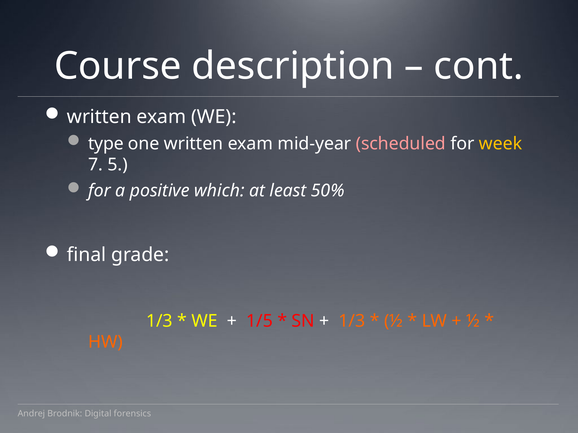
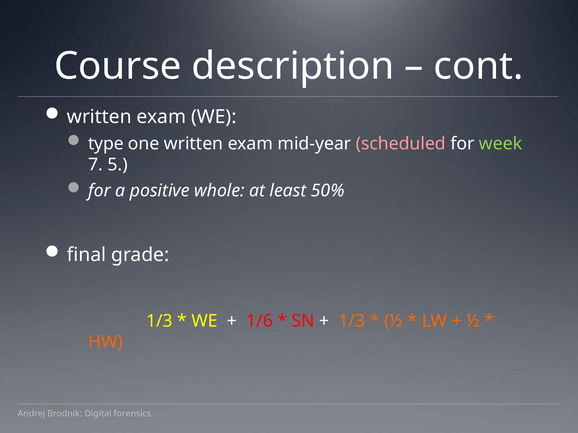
week colour: yellow -> light green (501, 144)
which: which -> whole (219, 191)
1/5: 1/5 -> 1/6 (259, 321)
